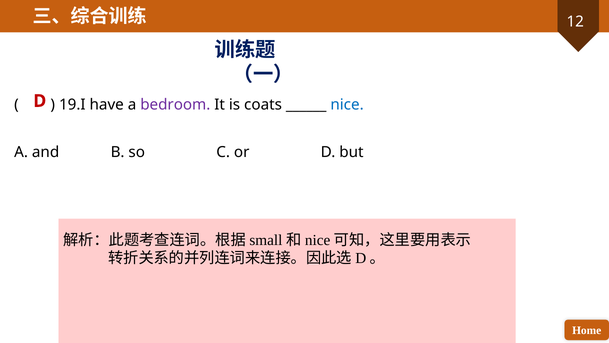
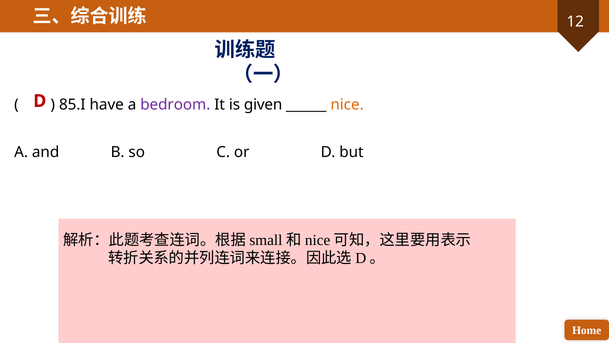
19.I: 19.I -> 85.I (72, 105)
coats: coats -> given (263, 105)
nice colour: blue -> orange (347, 105)
